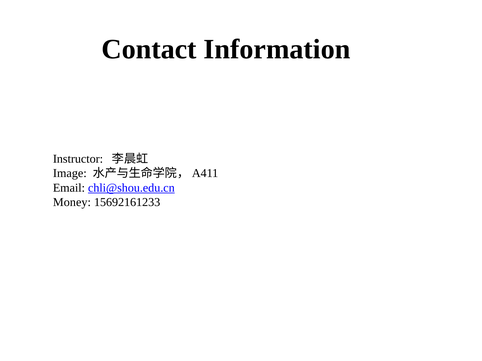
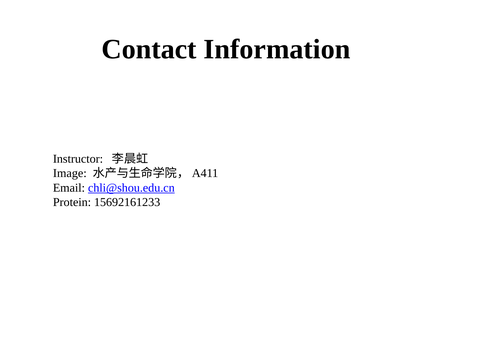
Money: Money -> Protein (72, 202)
